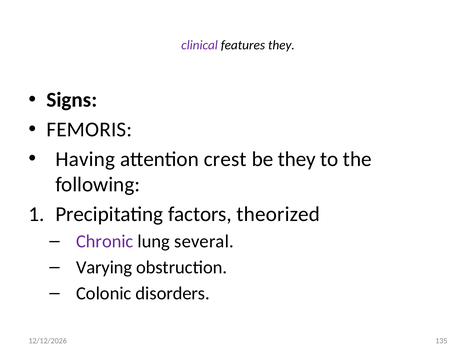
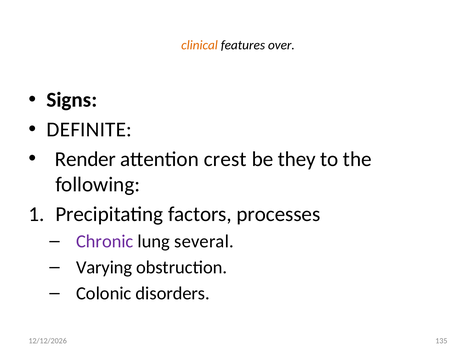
clinical colour: purple -> orange (200, 45)
features they: they -> over (281, 45)
FEMORIS: FEMORIS -> DEFINITE (89, 129)
Having: Having -> Render (85, 159)
theorized: theorized -> processes (278, 214)
